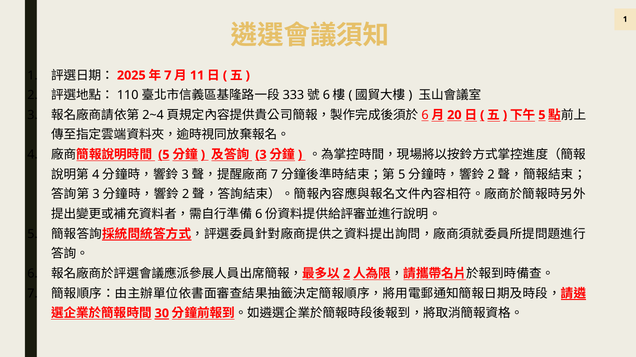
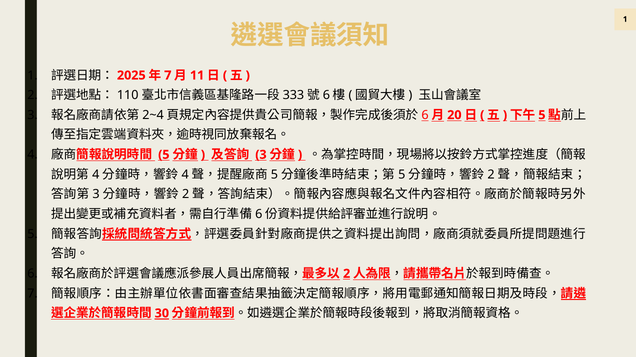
3: 3 -> 4 (185, 175)
7: 7 -> 5 (274, 175)
